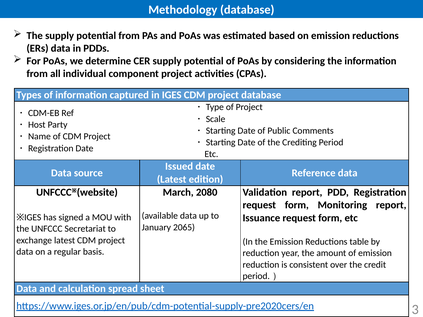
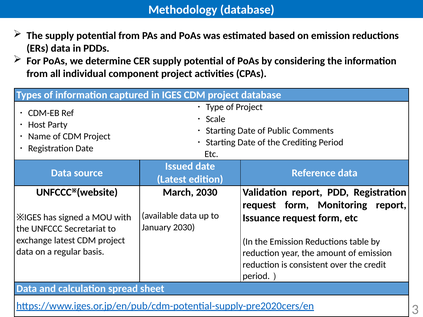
March 2080: 2080 -> 2030 (207, 192)
January 2065: 2065 -> 2030 (184, 228)
